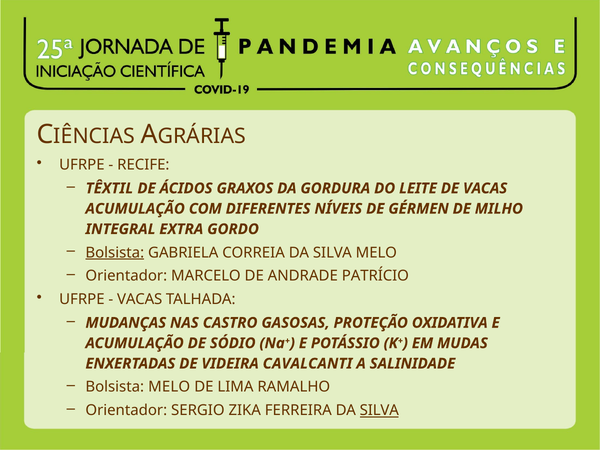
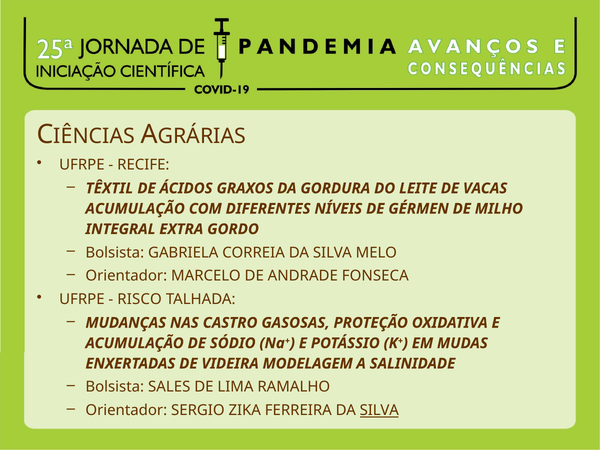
Bolsista underline: present -> none (115, 253)
PATRÍCIO: PATRÍCIO -> FONSECA (375, 276)
VACAS: VACAS -> RISCO (140, 299)
CAVALCANTI: CAVALCANTI -> MODELAGEM (308, 364)
Bolsista MELO: MELO -> SALES (169, 387)
